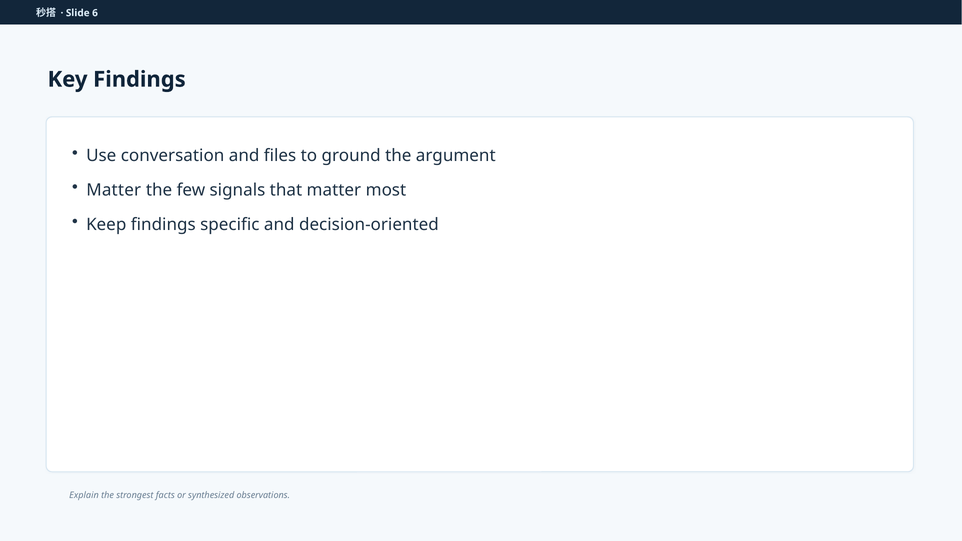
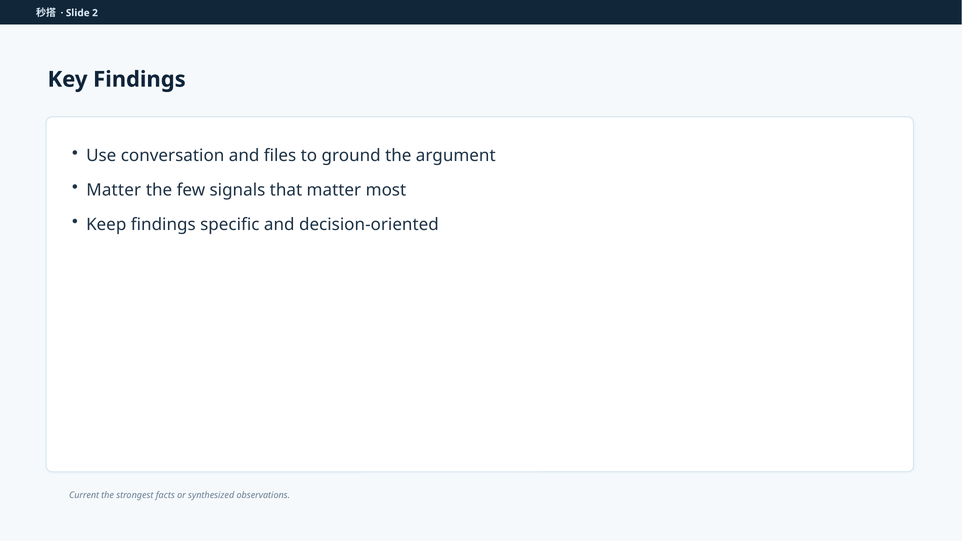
6: 6 -> 2 (95, 13)
Explain: Explain -> Current (84, 496)
